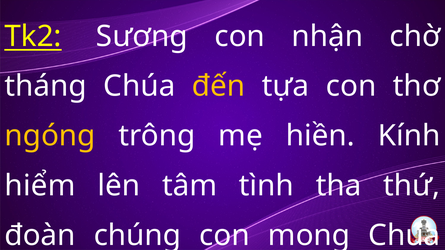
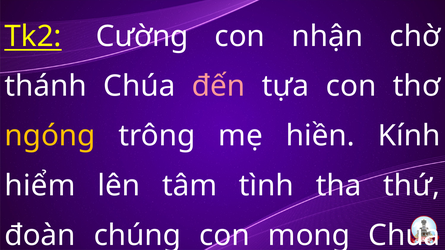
Sương: Sương -> Cường (142, 36)
tháng: tháng -> thánh (46, 86)
đến colour: yellow -> pink (219, 86)
